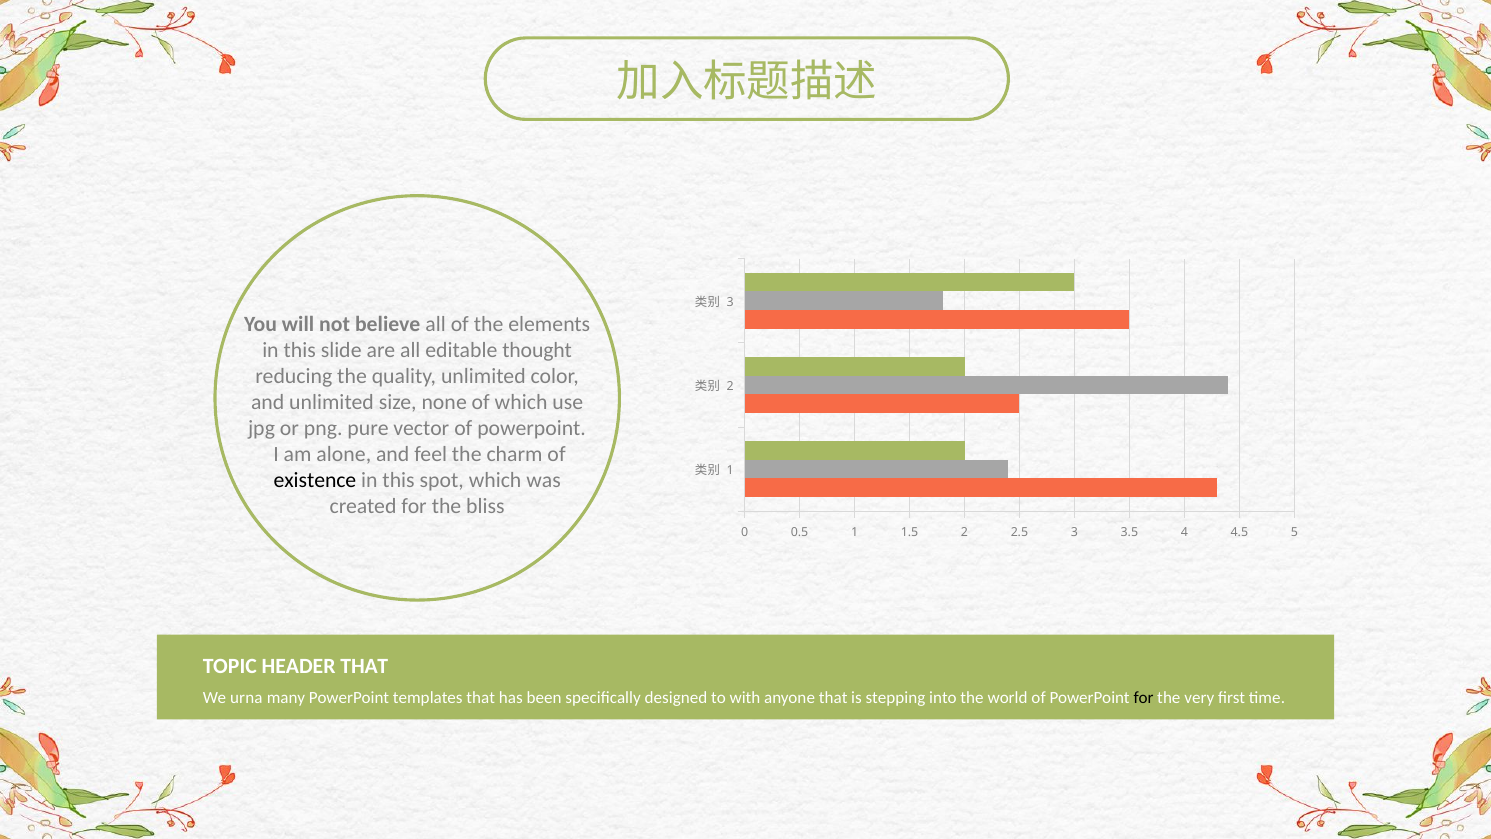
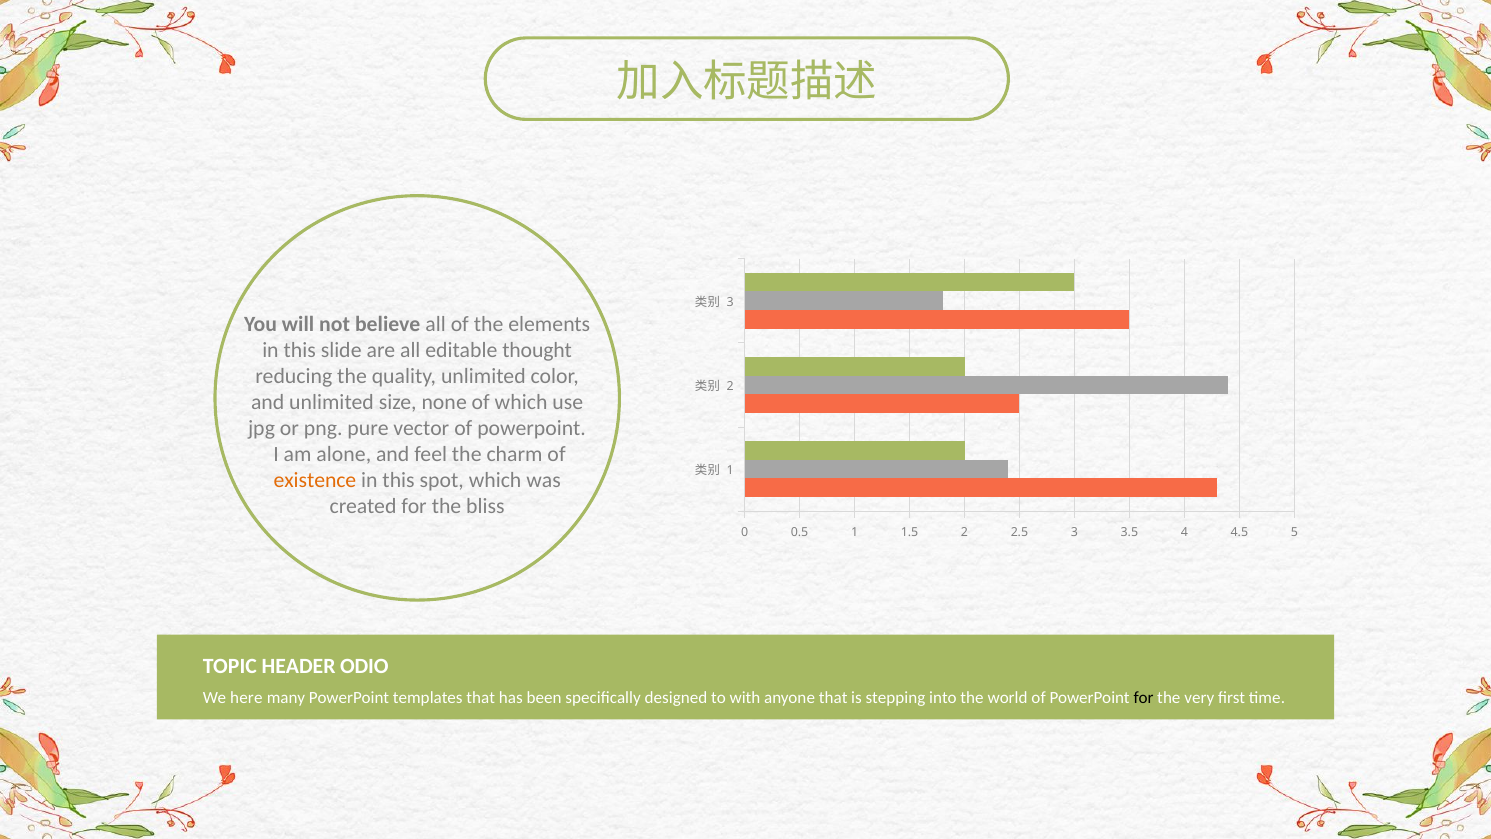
existence colour: black -> orange (315, 481)
HEADER THAT: THAT -> ODIO (364, 666)
urna: urna -> here (246, 698)
